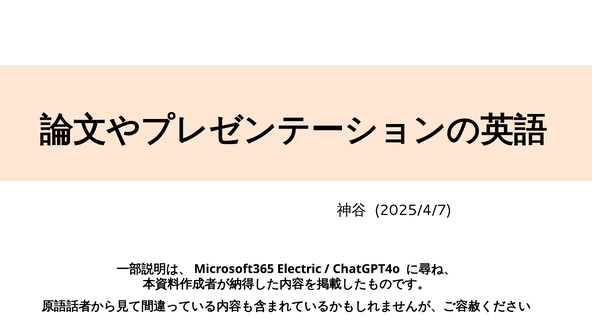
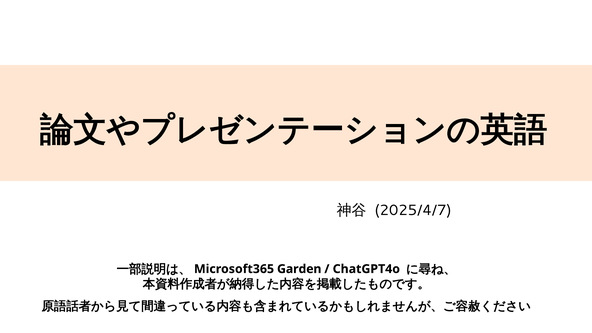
Electric: Electric -> Garden (299, 269)
